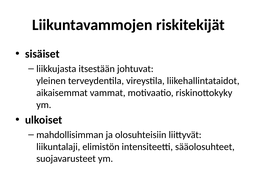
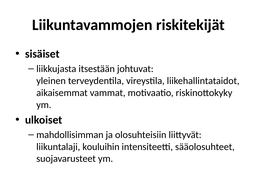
elimistön: elimistön -> kouluihin (101, 147)
